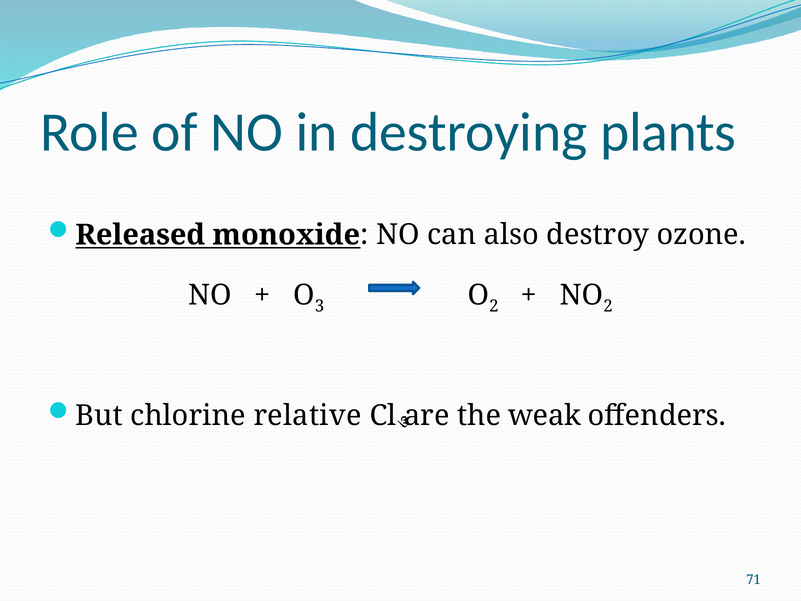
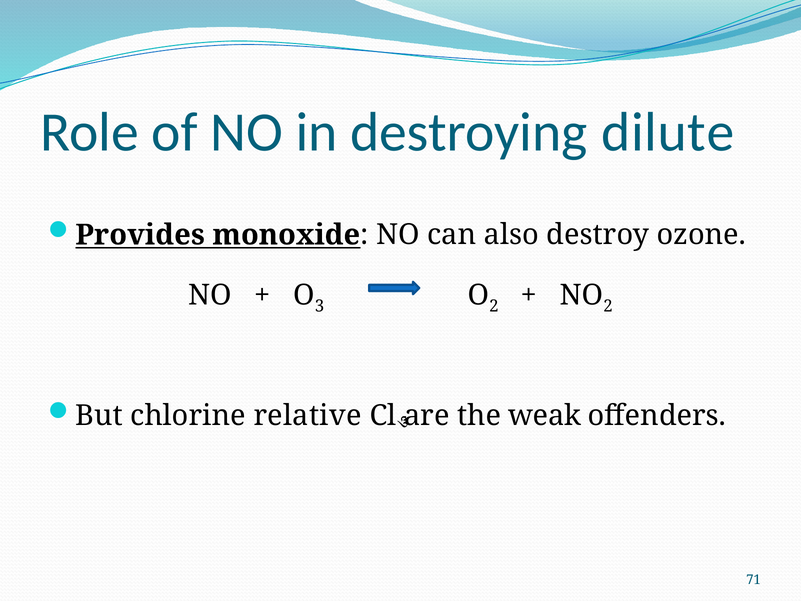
plants: plants -> dilute (668, 132)
Released: Released -> Provides (140, 235)
